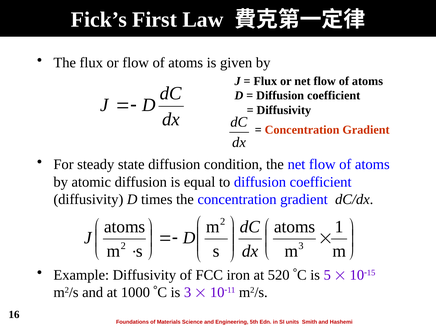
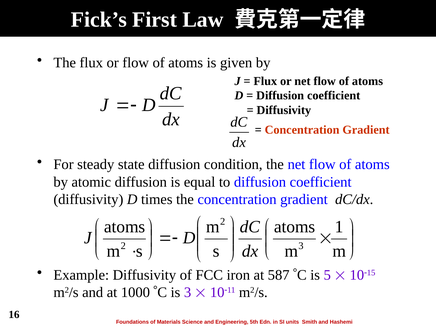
520: 520 -> 587 (279, 275)
